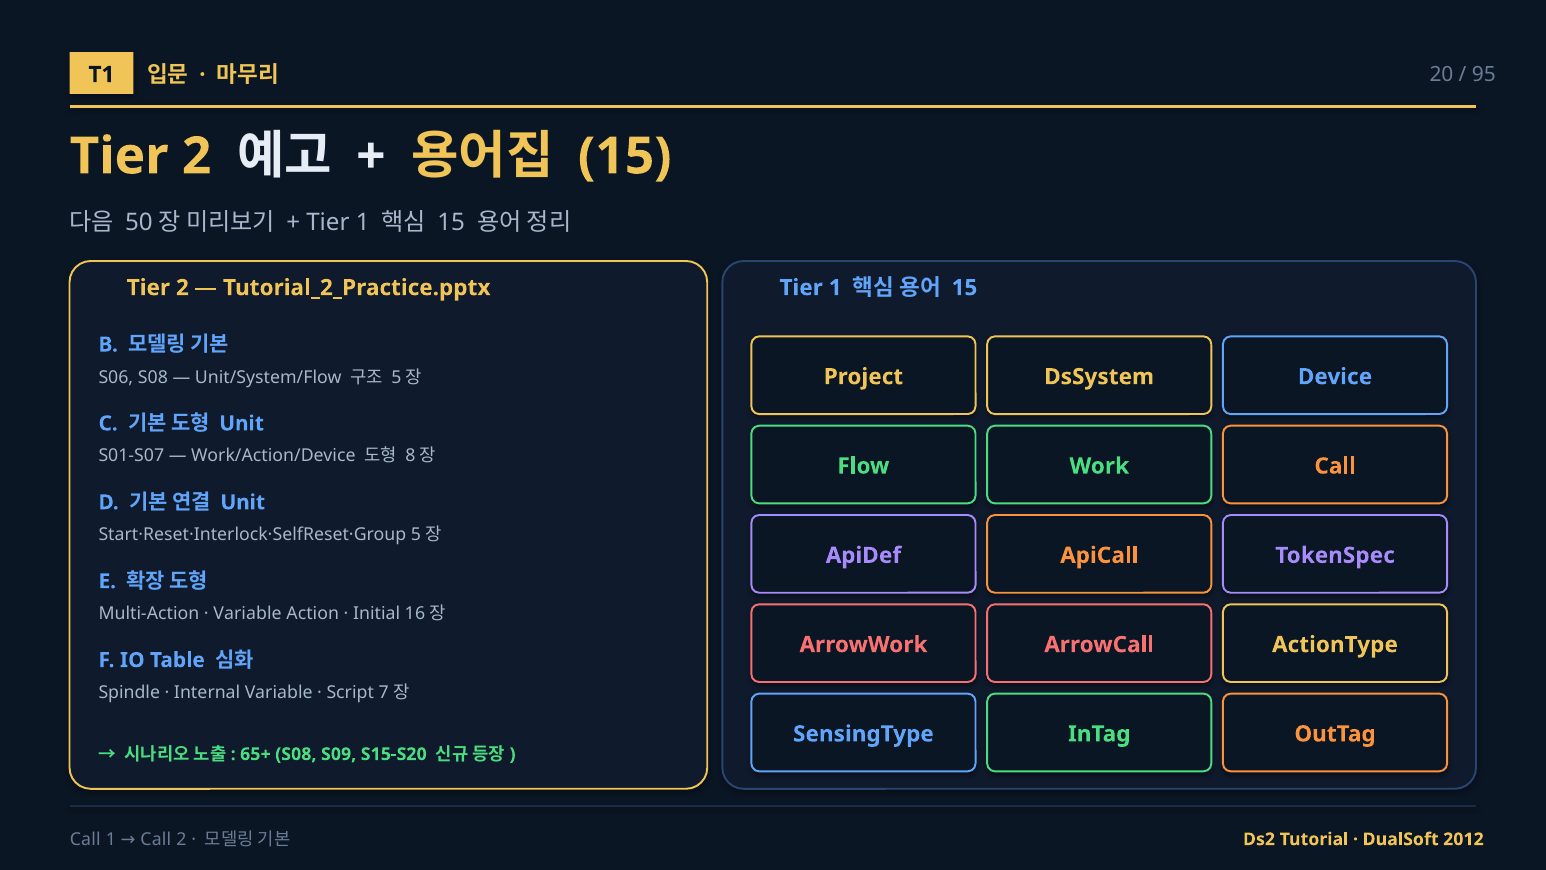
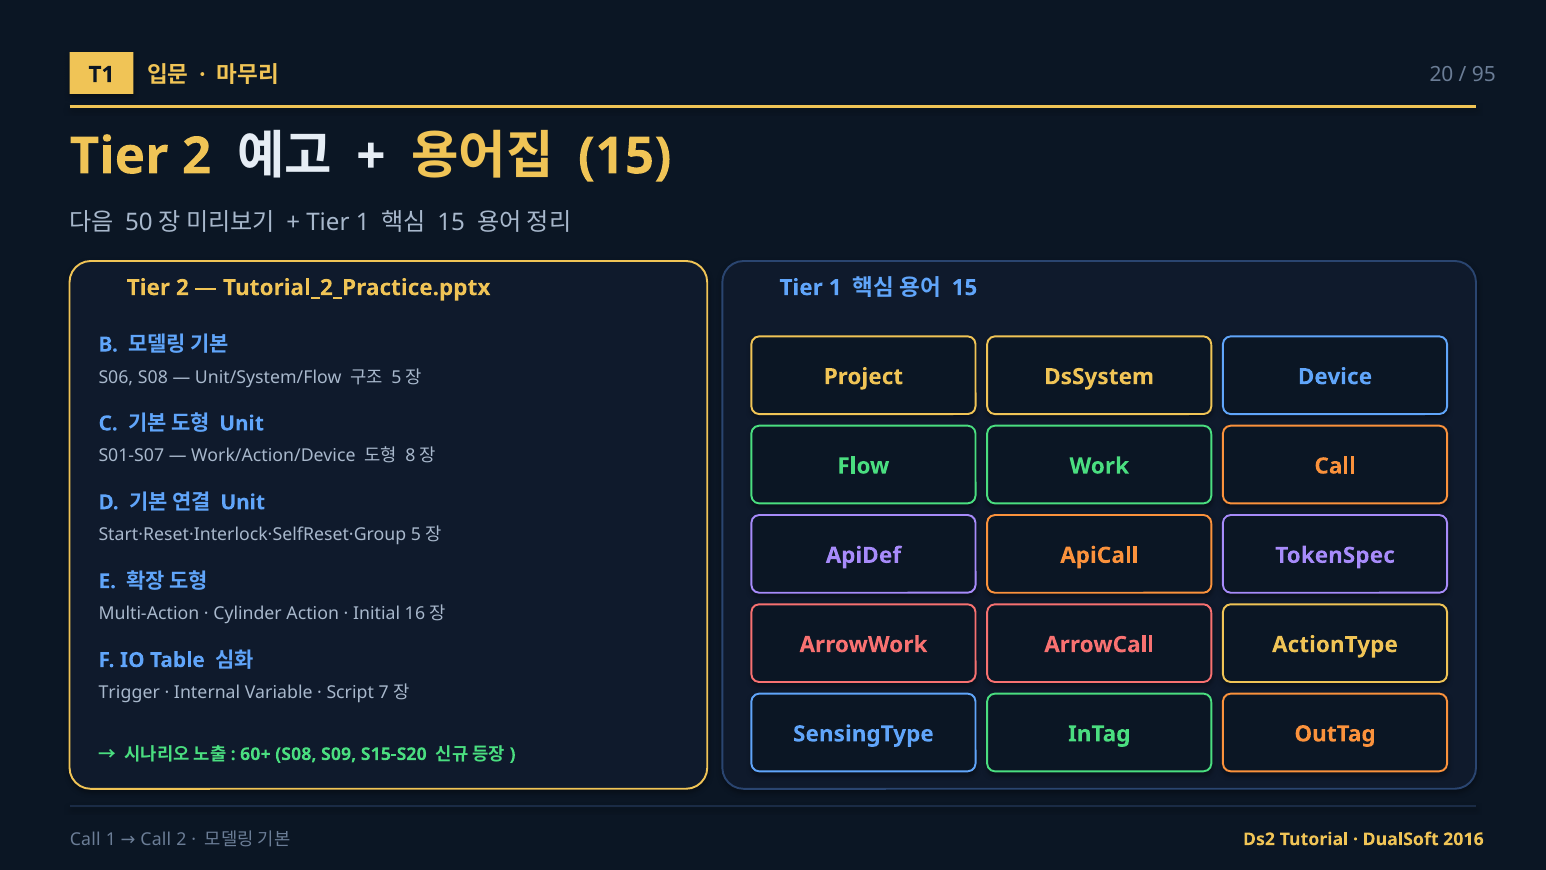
Variable: Variable -> Cylinder (248, 614)
Spindle: Spindle -> Trigger (129, 692)
65+: 65+ -> 60+ (255, 754)
2012: 2012 -> 2016 (1463, 839)
